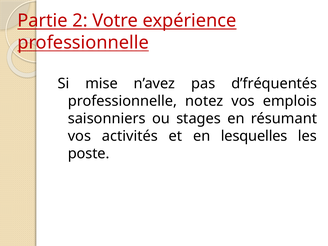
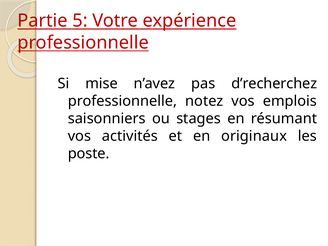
2: 2 -> 5 (80, 21)
d’fréquentés: d’fréquentés -> d’recherchez (274, 84)
lesquelles: lesquelles -> originaux (254, 136)
